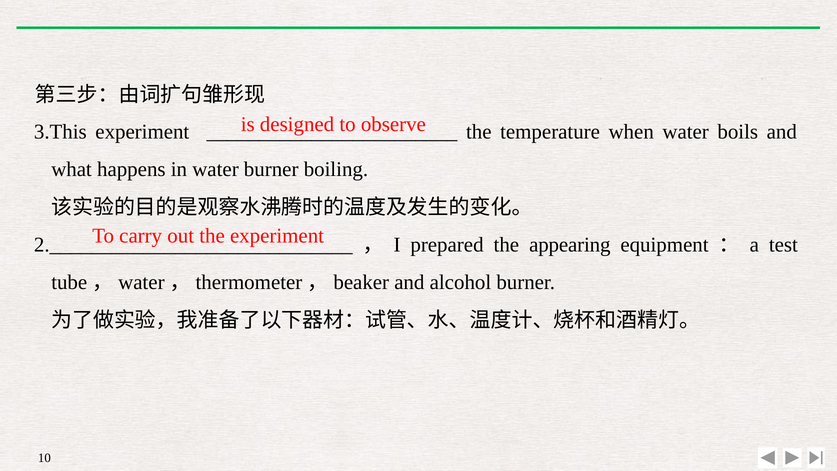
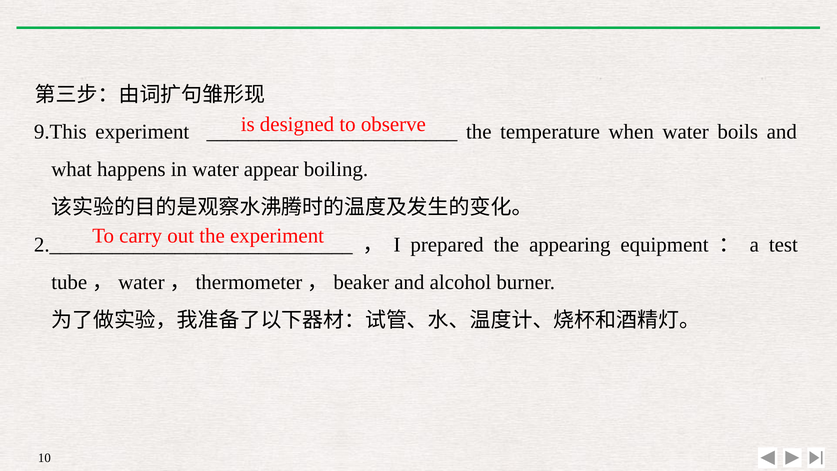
3.This: 3.This -> 9.This (60, 132)
water burner: burner -> appear (271, 169)
